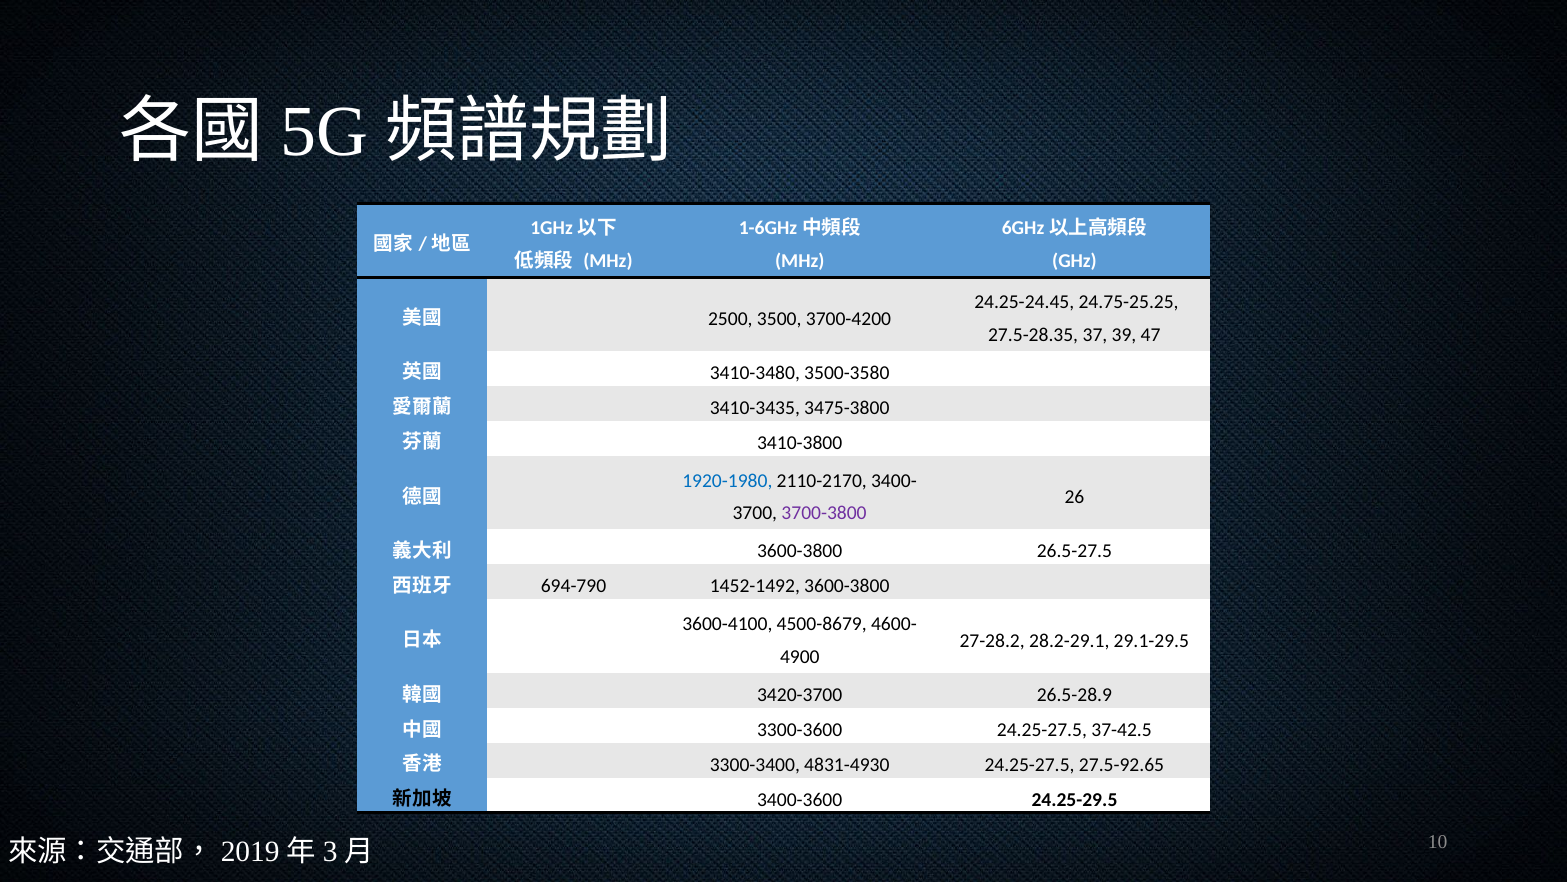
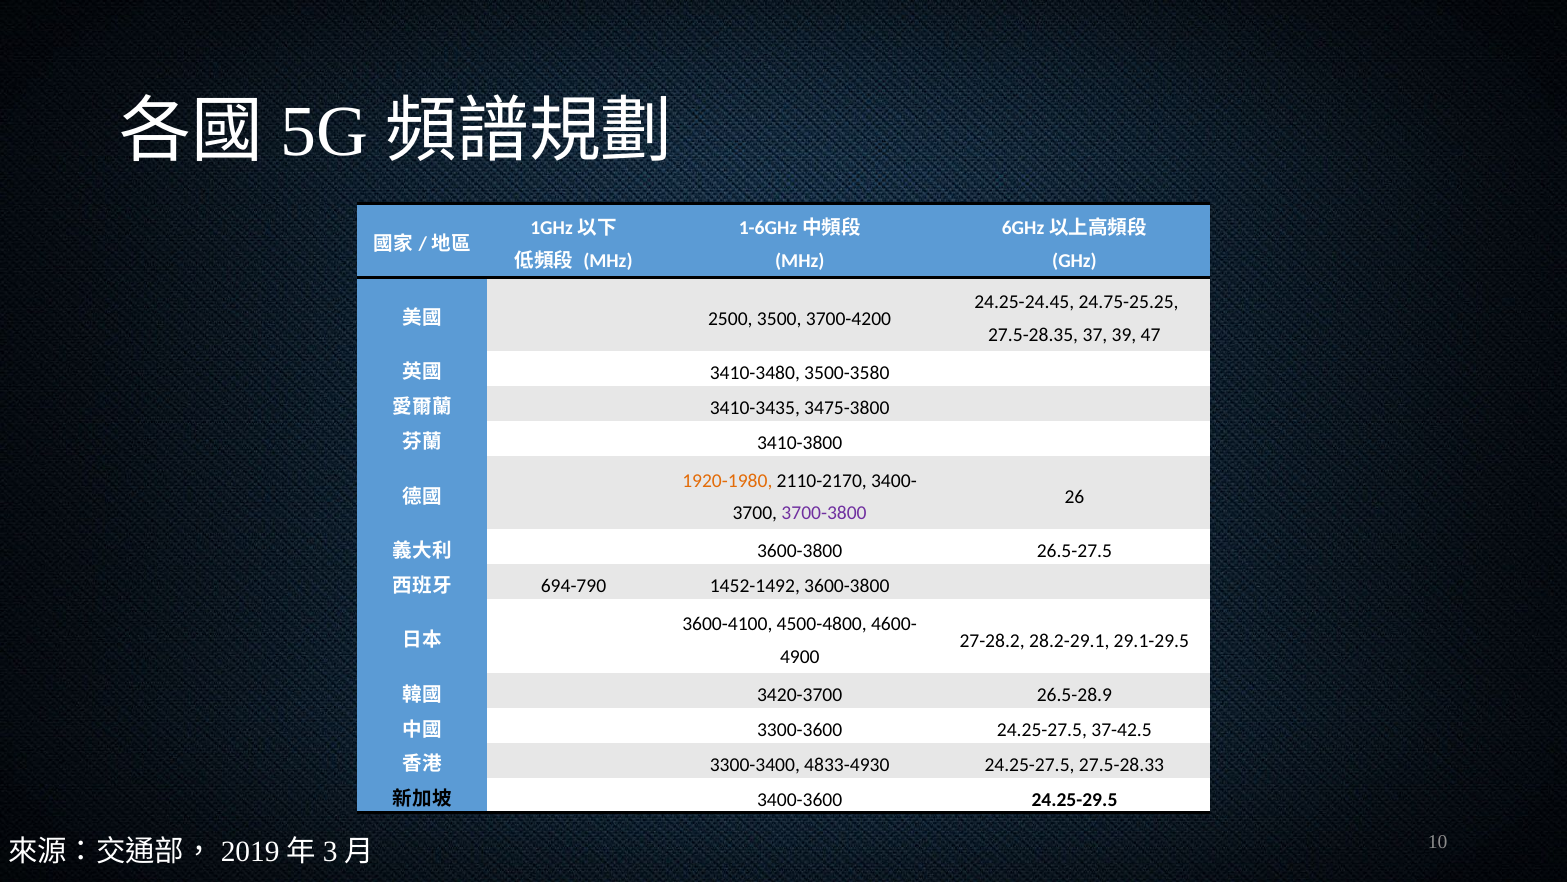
1920-1980 colour: blue -> orange (727, 480)
4500-8679: 4500-8679 -> 4500-4800 (822, 624)
4831-4930: 4831-4930 -> 4833-4930 (847, 764)
27.5-92.65: 27.5-92.65 -> 27.5-28.33 (1122, 764)
